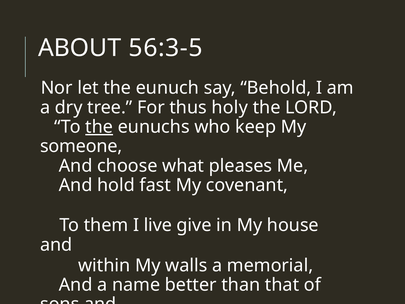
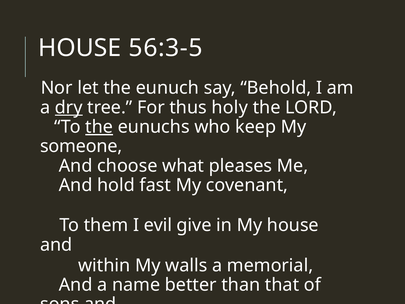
ABOUT: ABOUT -> HOUSE (80, 48)
dry underline: none -> present (69, 107)
live: live -> evil (158, 225)
